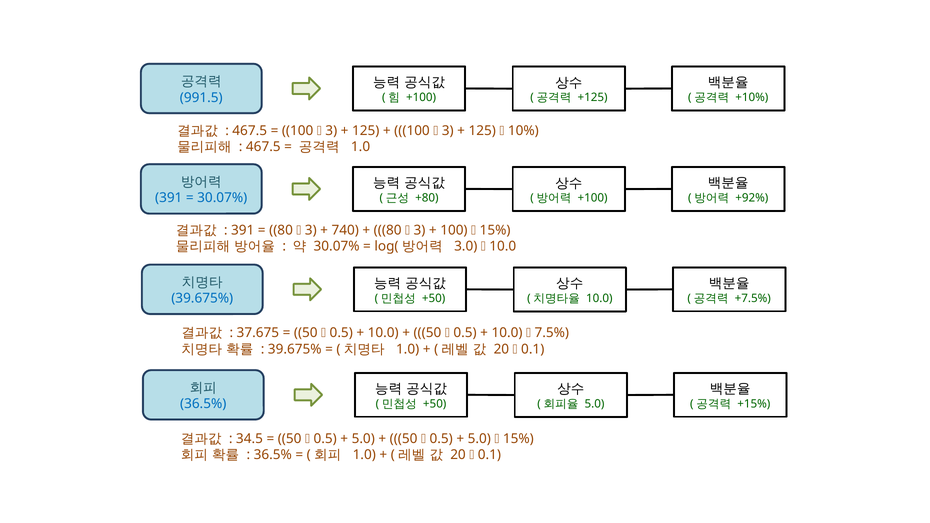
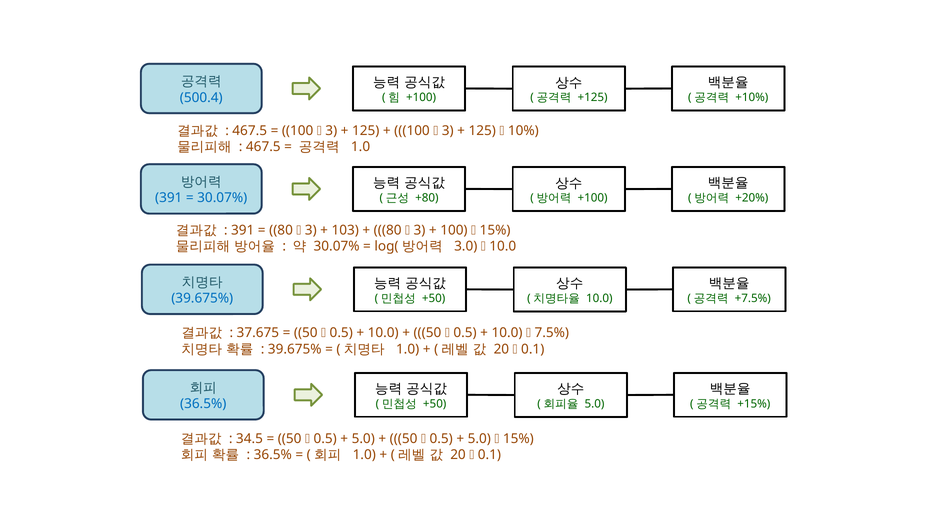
991.5: 991.5 -> 500.4 (201, 98)
+92%: +92% -> +20% (752, 198)
740: 740 -> 103 (345, 230)
